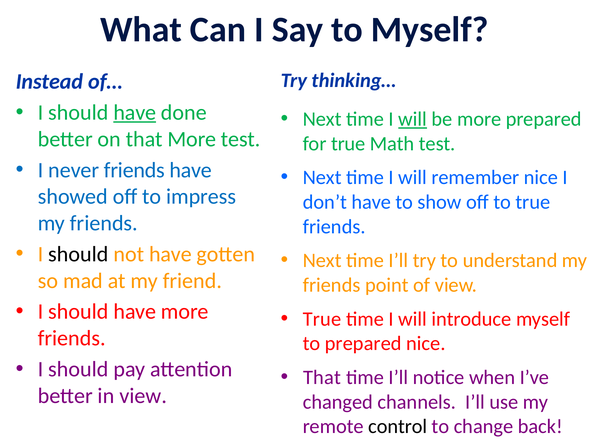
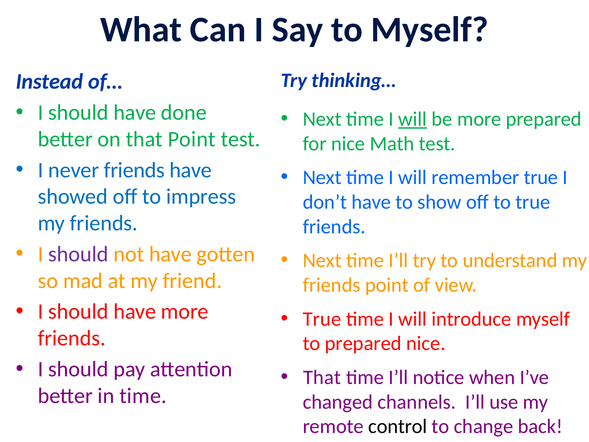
have underline: present -> none (135, 113)
that More: More -> Point (192, 139)
for true: true -> nice (348, 144)
remember nice: nice -> true (541, 177)
should colour: black -> purple (78, 254)
in view: view -> time (143, 396)
